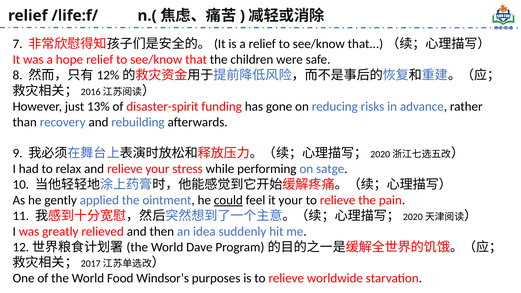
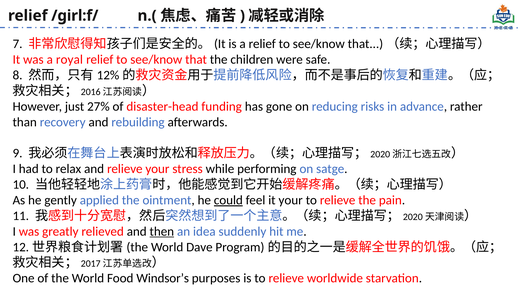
/life:f/: /life:f/ -> /girl:f/ (75, 16)
hope: hope -> royal (69, 60)
13%: 13% -> 27% (98, 106)
disaster-spirit: disaster-spirit -> disaster-head (162, 106)
then underline: none -> present (162, 231)
